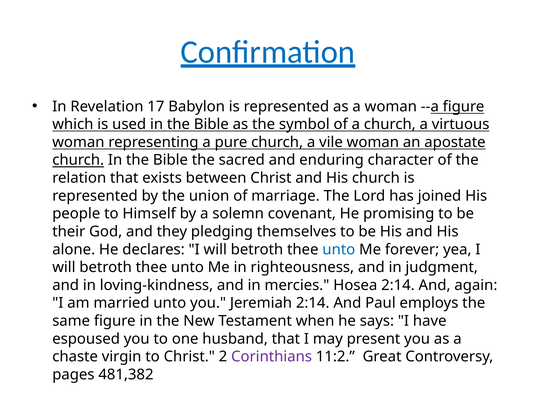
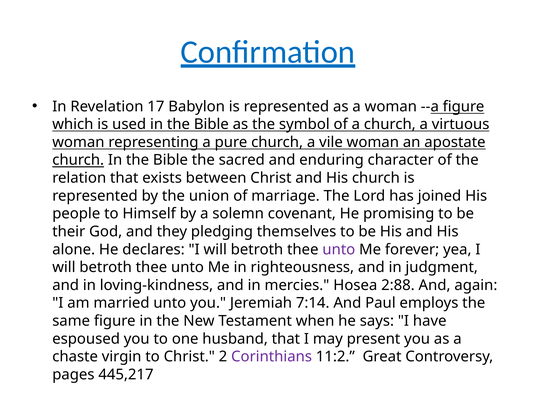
unto colour: blue -> purple (339, 249)
Hosea 2:14: 2:14 -> 2:88 (398, 285)
Jeremiah 2:14: 2:14 -> 7:14 (313, 303)
481,382: 481,382 -> 445,217 (126, 375)
